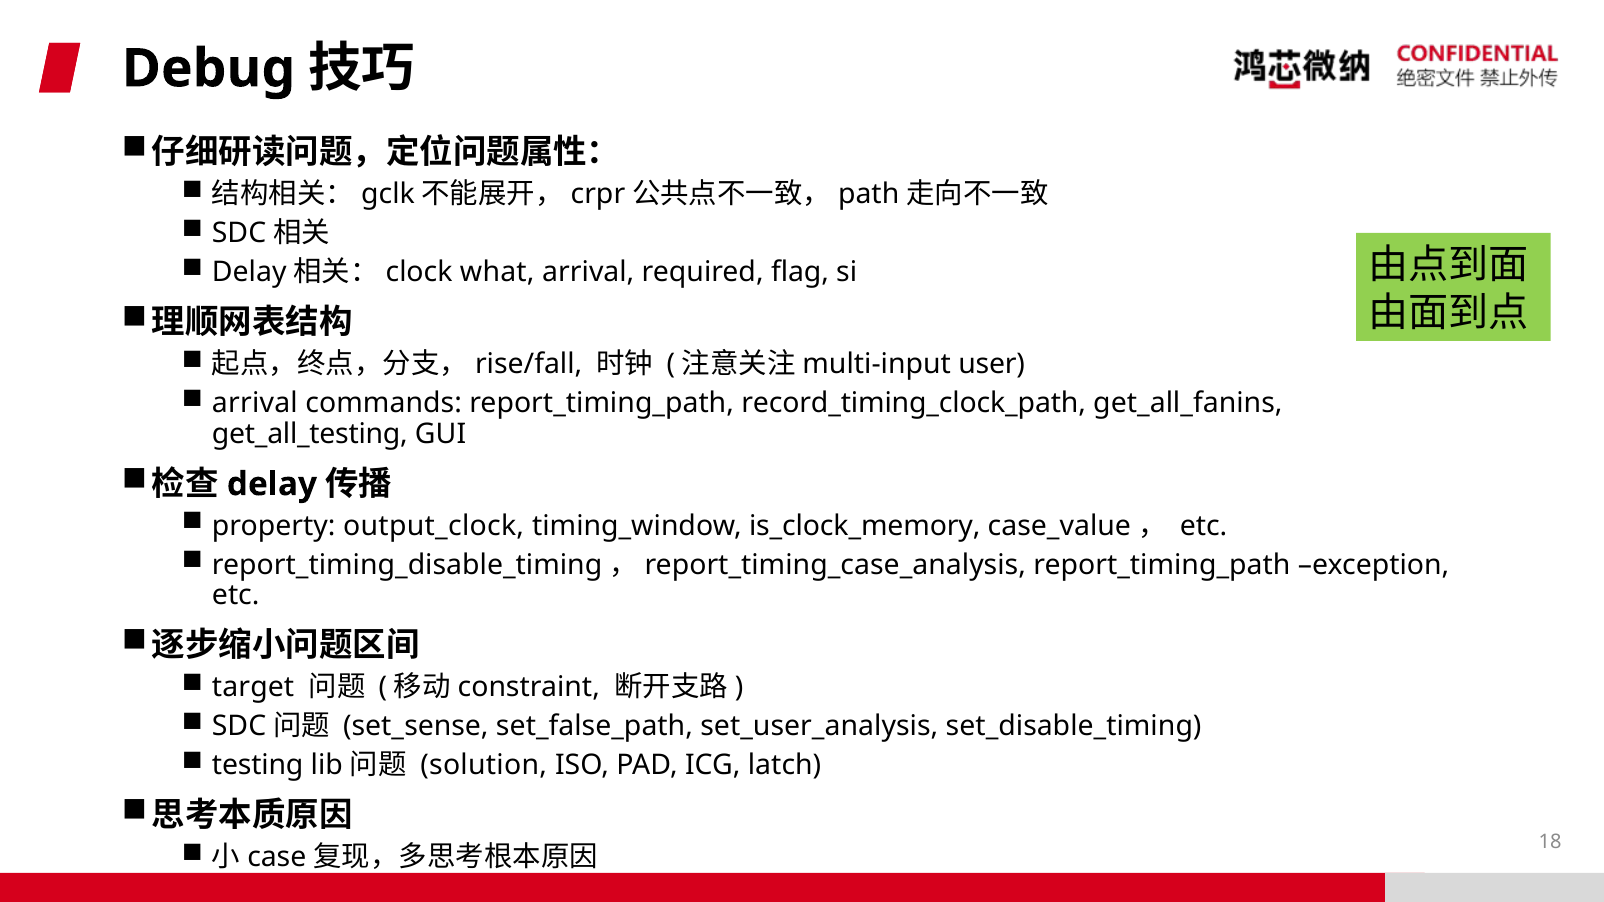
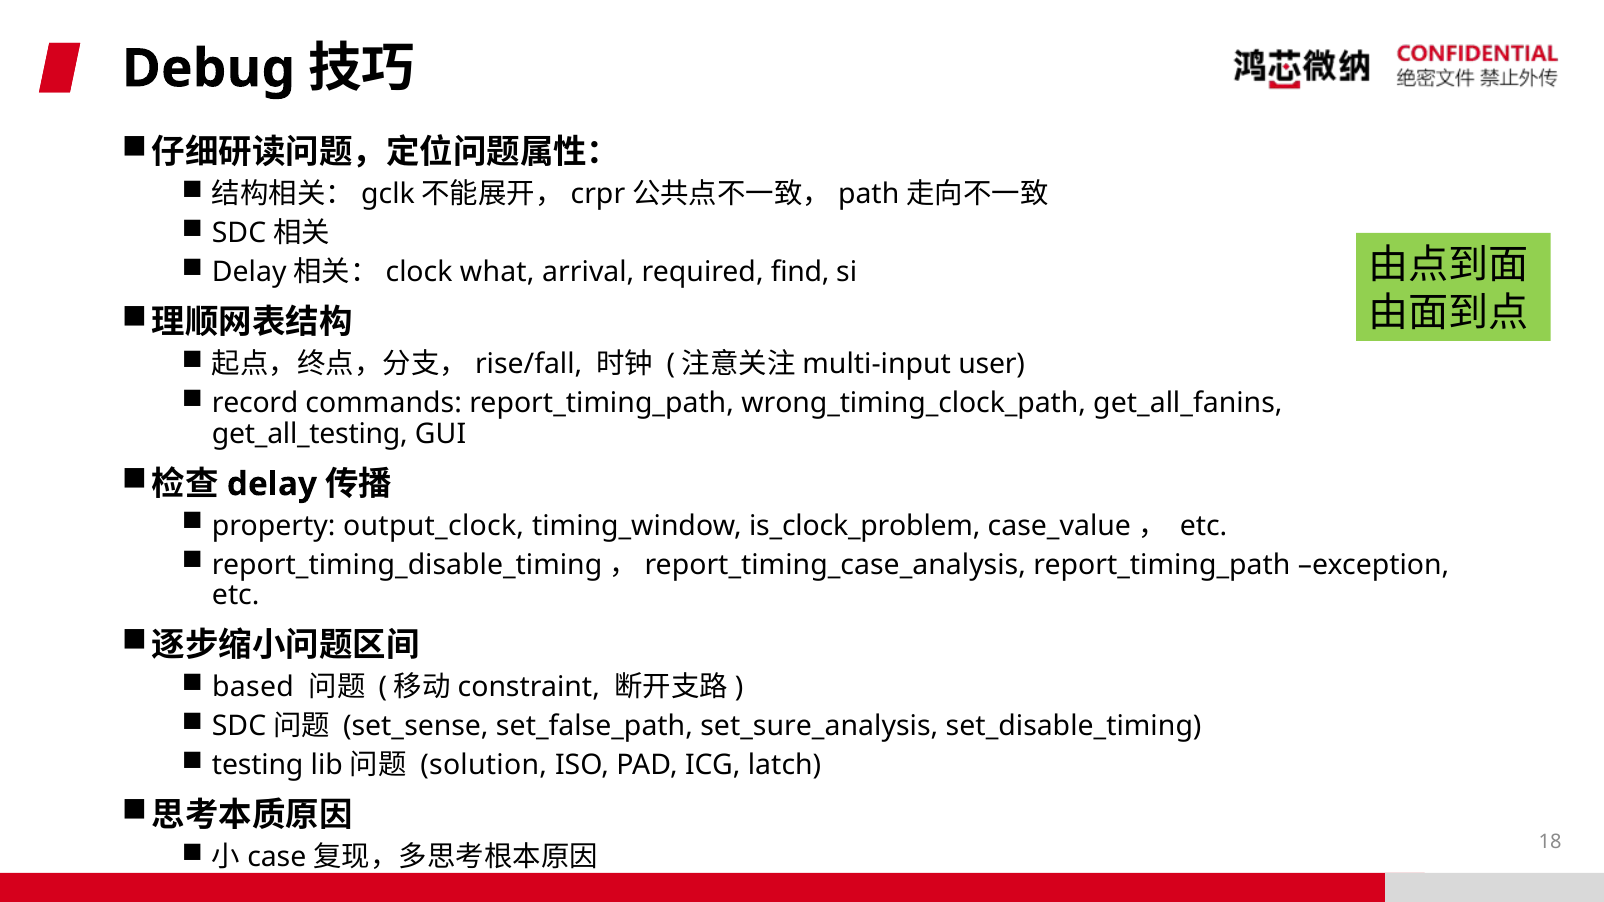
flag: flag -> find (800, 273)
arrival: arrival -> record (255, 403)
record_timing_clock_path: record_timing_clock_path -> wrong_timing_clock_path (914, 403)
is_clock_memory: is_clock_memory -> is_clock_problem (865, 526)
target: target -> based (253, 688)
set_user_analysis: set_user_analysis -> set_sure_analysis (819, 727)
